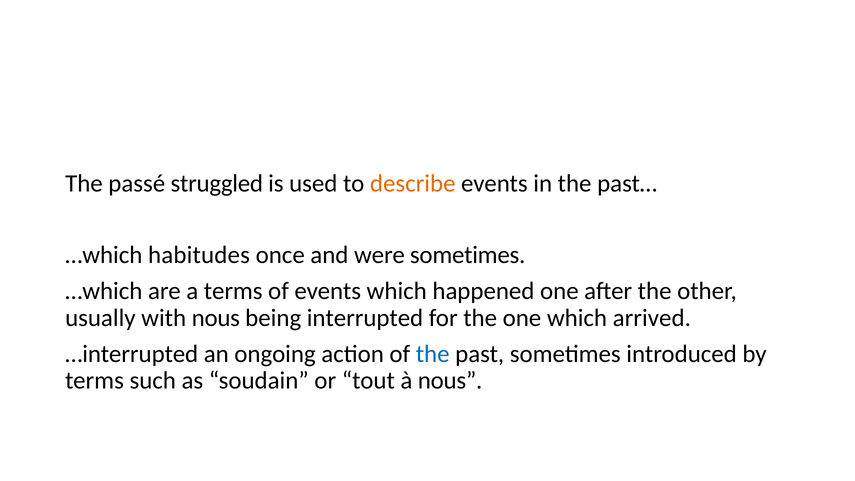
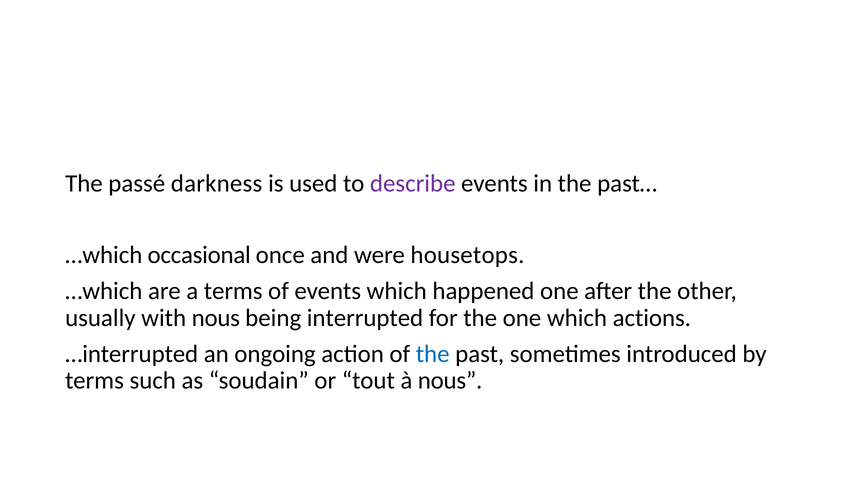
struggled: struggled -> darkness (217, 183)
describe colour: orange -> purple (413, 183)
habitudes: habitudes -> occasional (199, 255)
were sometimes: sometimes -> housetops (467, 255)
arrived: arrived -> actions (652, 318)
